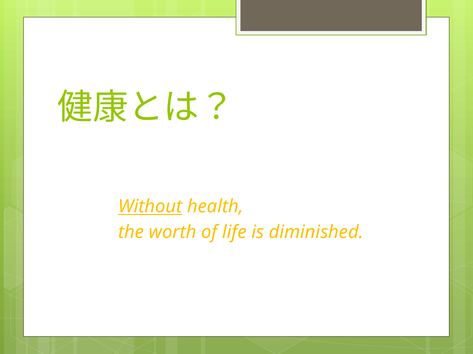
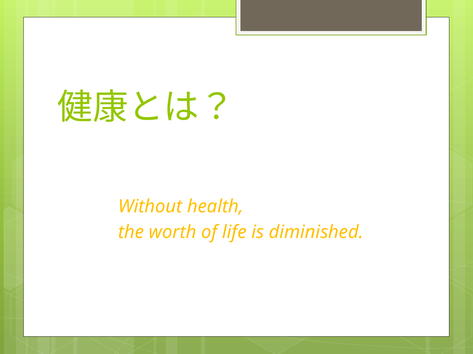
Without underline: present -> none (150, 207)
